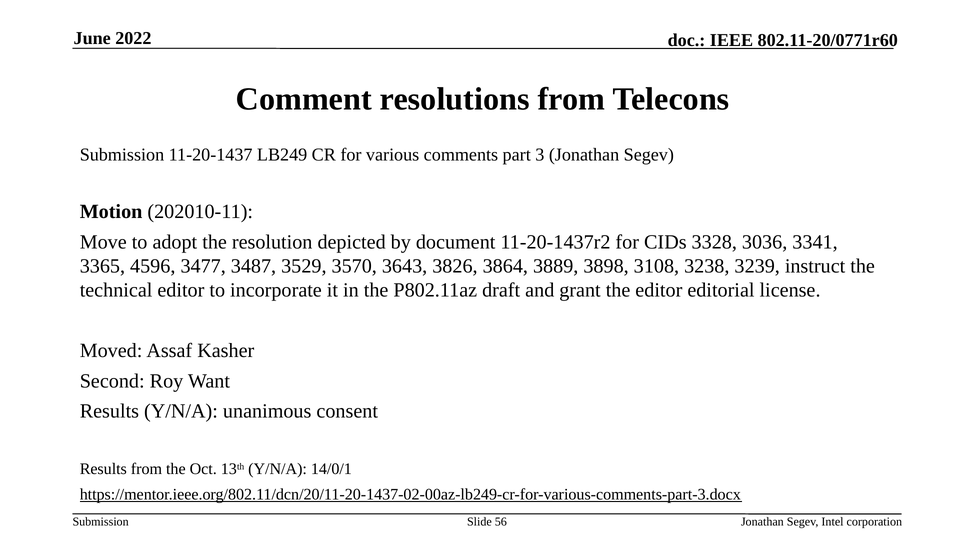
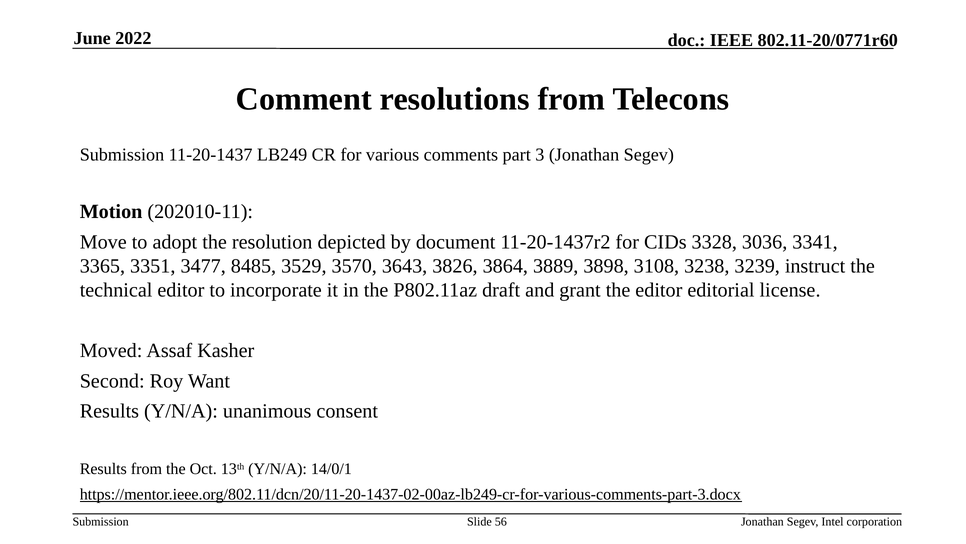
4596: 4596 -> 3351 (153, 266)
3487: 3487 -> 8485 (253, 266)
